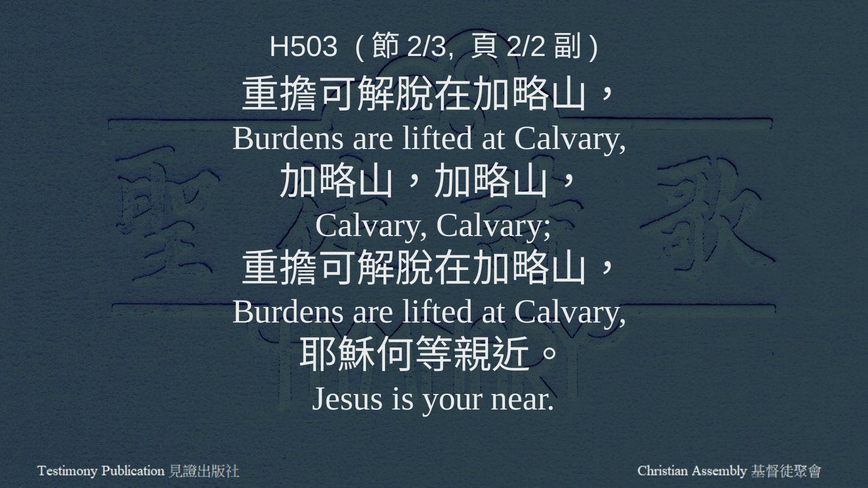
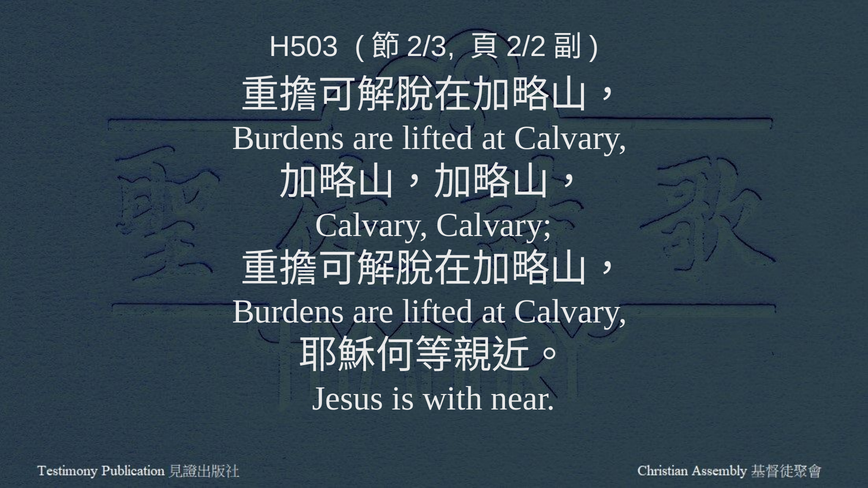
your: your -> with (453, 399)
